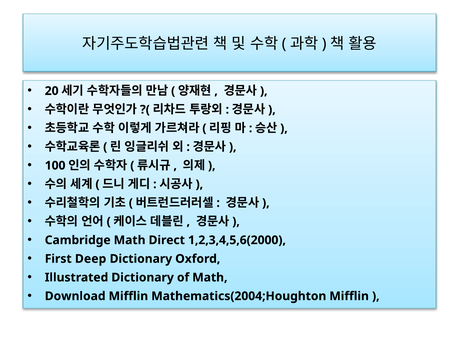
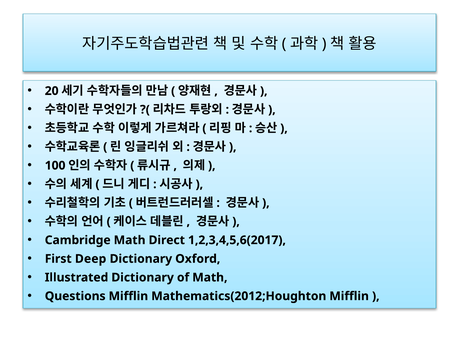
1,2,3,4,5,6(2000: 1,2,3,4,5,6(2000 -> 1,2,3,4,5,6(2017 (237, 240)
Download: Download -> Questions (75, 295)
Mathematics(2004;Houghton: Mathematics(2004;Houghton -> Mathematics(2012;Houghton (239, 295)
